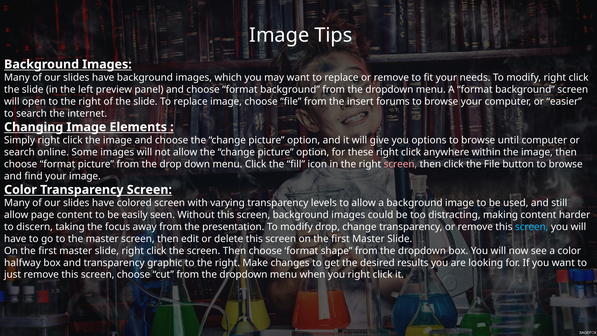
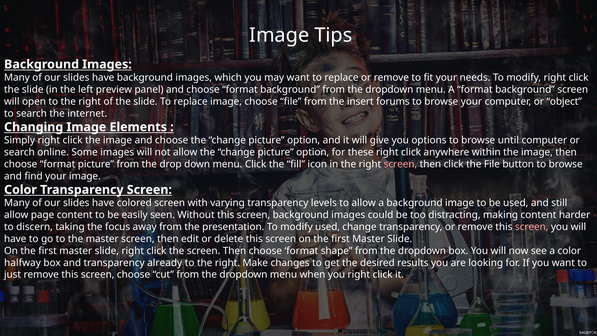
easier: easier -> object (564, 101)
modify drop: drop -> used (328, 227)
screen colour: light blue -> pink (532, 227)
graphic: graphic -> already (165, 263)
